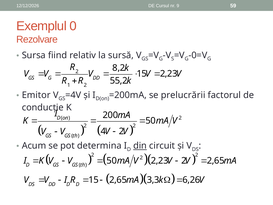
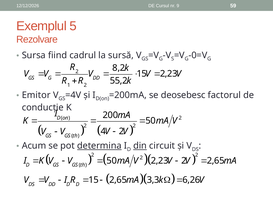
0: 0 -> 5 (73, 26)
relativ: relativ -> cadrul (83, 55)
prelucrării: prelucrării -> deosebesc (183, 95)
determina underline: none -> present (99, 146)
